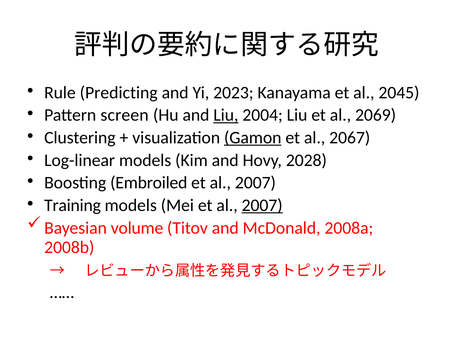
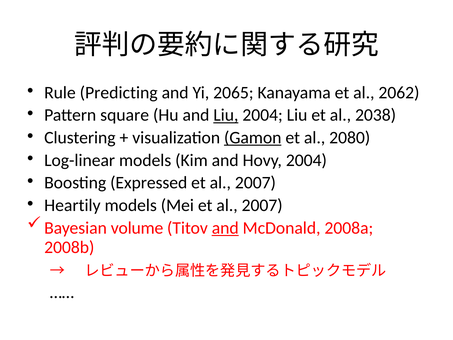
2023: 2023 -> 2065 (233, 92)
2045: 2045 -> 2062 (399, 92)
screen: screen -> square (125, 115)
2069: 2069 -> 2038 (376, 115)
2067: 2067 -> 2080 (350, 138)
Hovy 2028: 2028 -> 2004 (306, 160)
Embroiled: Embroiled -> Expressed (149, 183)
Training: Training -> Heartily (72, 205)
2007 underline: present -> none (262, 205)
and underline: none -> present (225, 228)
